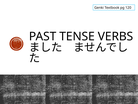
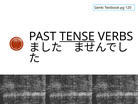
TENSE underline: none -> present (77, 36)
